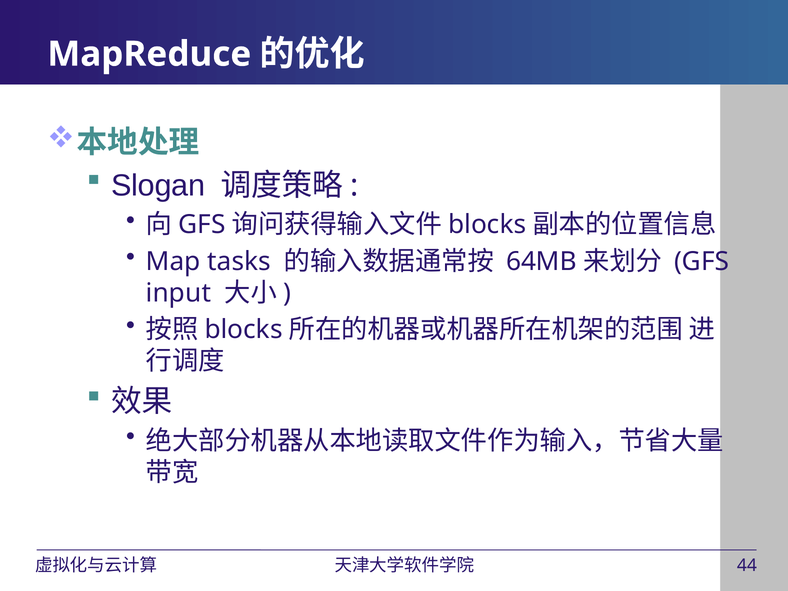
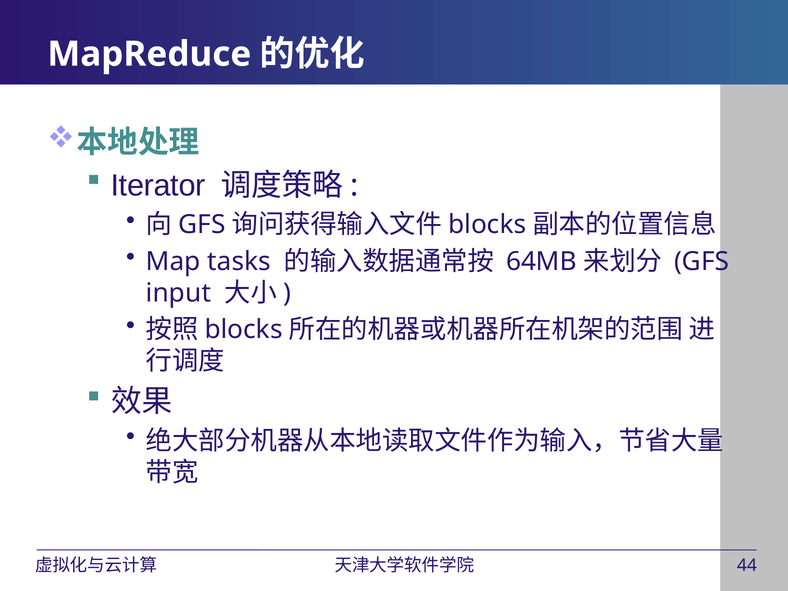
Slogan: Slogan -> Iterator (158, 186)
